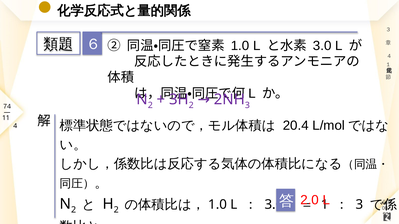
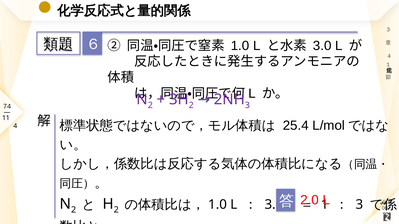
20.4: 20.4 -> 25.4 (296, 126)
